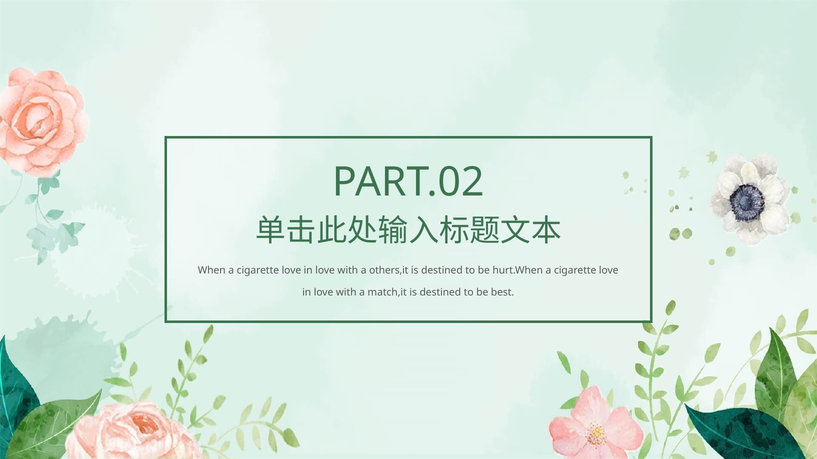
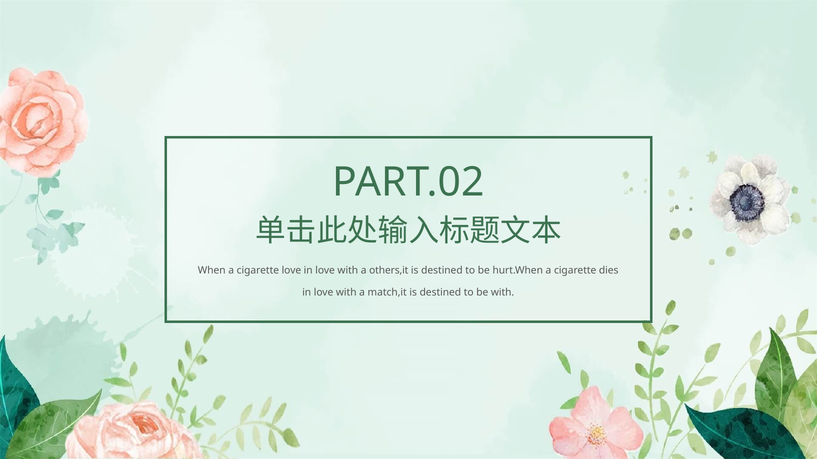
hurt.When a cigarette love: love -> dies (609, 271)
be best: best -> with (503, 293)
